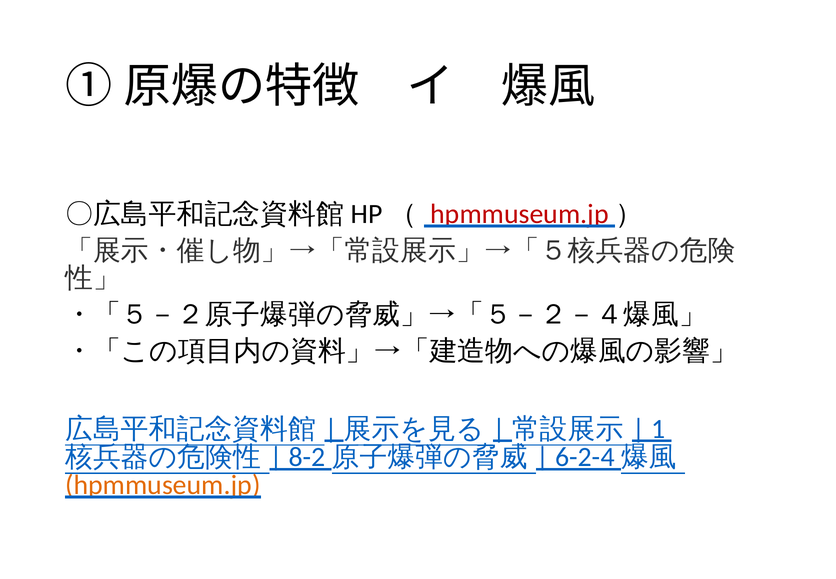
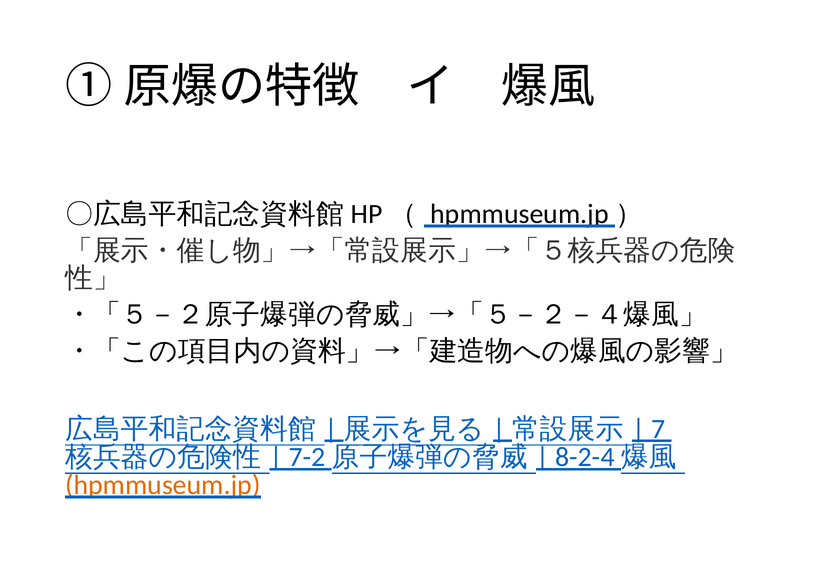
hpmmuseum.jp colour: red -> black (520, 214)
1: 1 -> 7 (658, 429)
8-2: 8-2 -> 7-2 (307, 457)
6-2-4: 6-2-4 -> 8-2-4 (585, 457)
